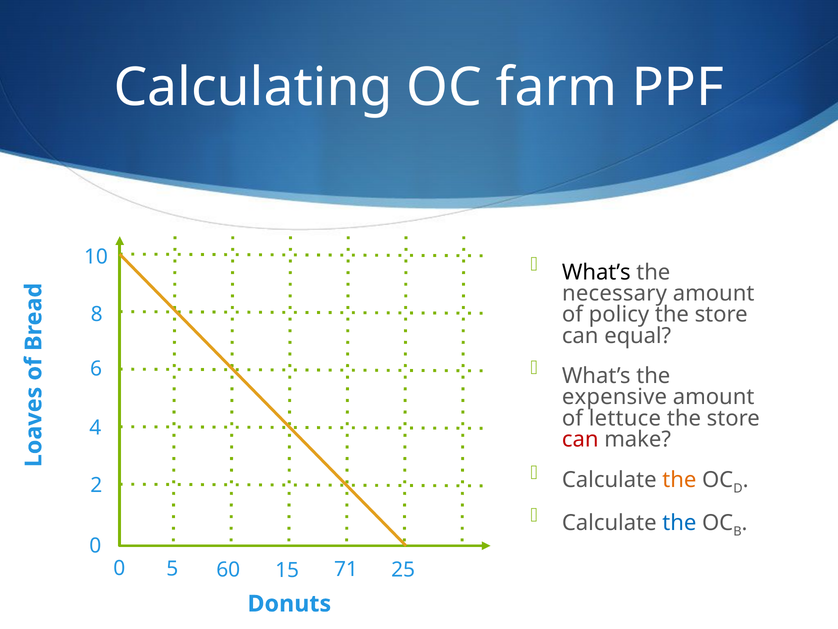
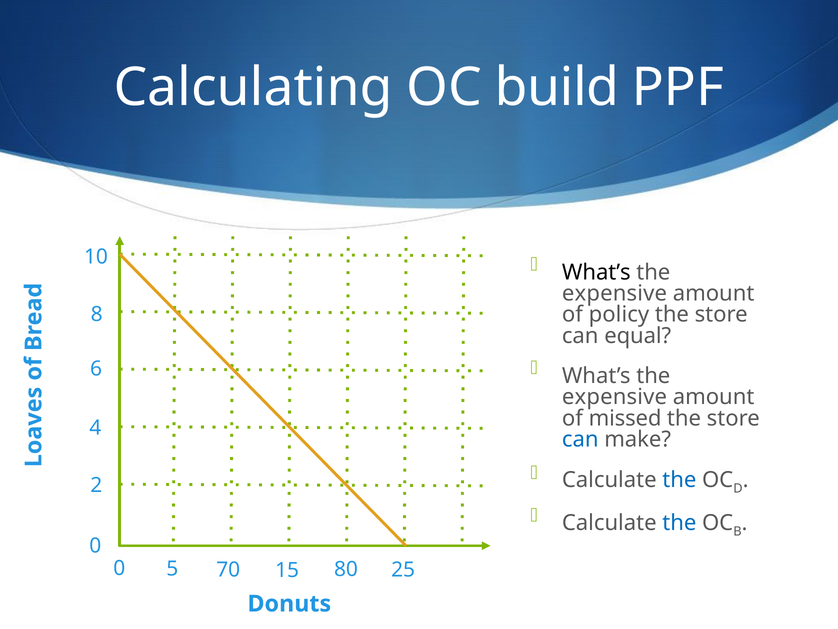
farm: farm -> build (557, 88)
necessary: necessary -> expensive (615, 293)
lettuce: lettuce -> missed (625, 418)
can colour: red -> blue (580, 439)
the colour: orange -> blue (679, 480)
60: 60 -> 70 (228, 569)
71: 71 -> 80 (346, 569)
